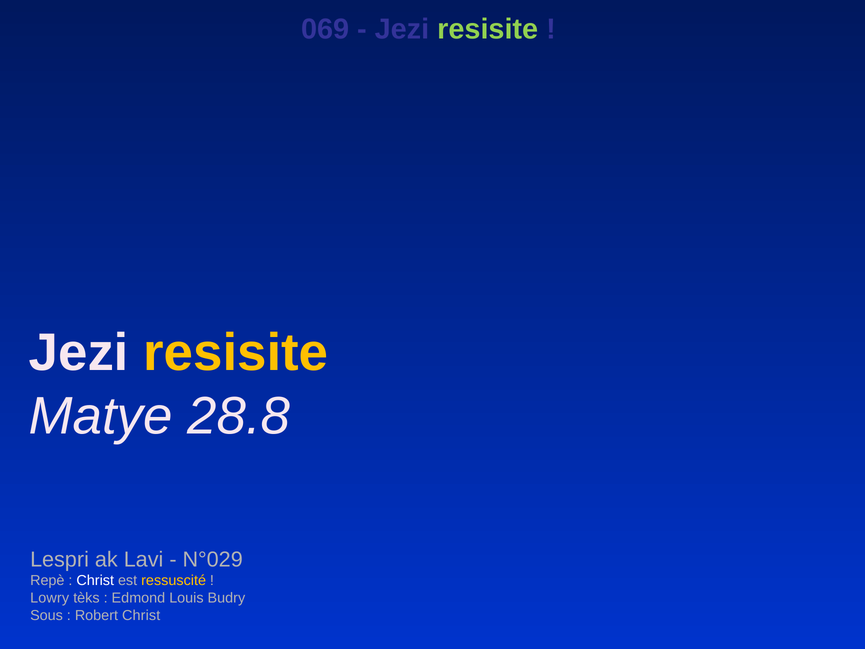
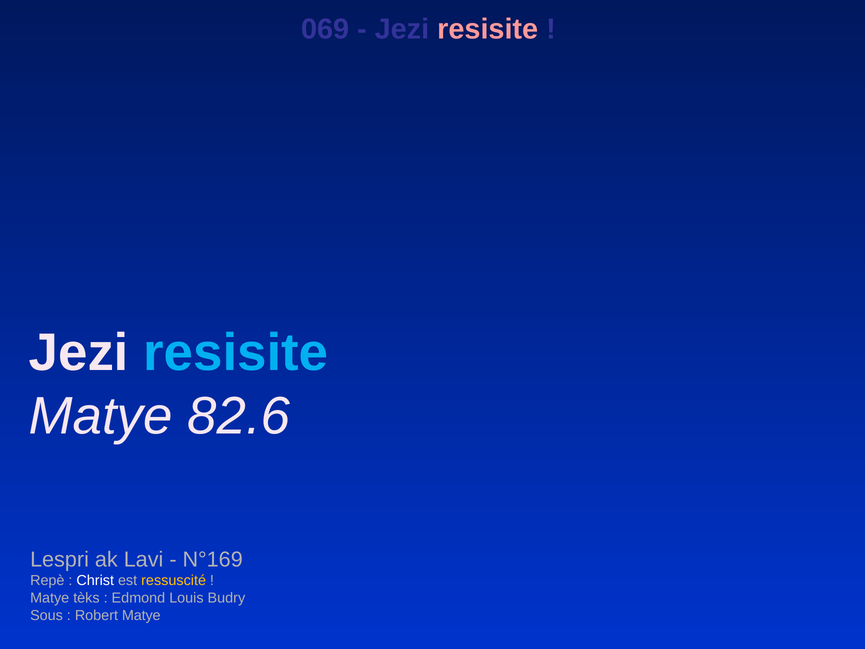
resisite colour: light green -> pink (488, 29)
resisite colour: yellow -> light blue (236, 353)
28.8: 28.8 -> 82.6 (239, 416)
N°029: N°029 -> N°169 (213, 559)
Lowry: Lowry -> Matye (50, 598)
Robert Christ: Christ -> Matye (141, 615)
